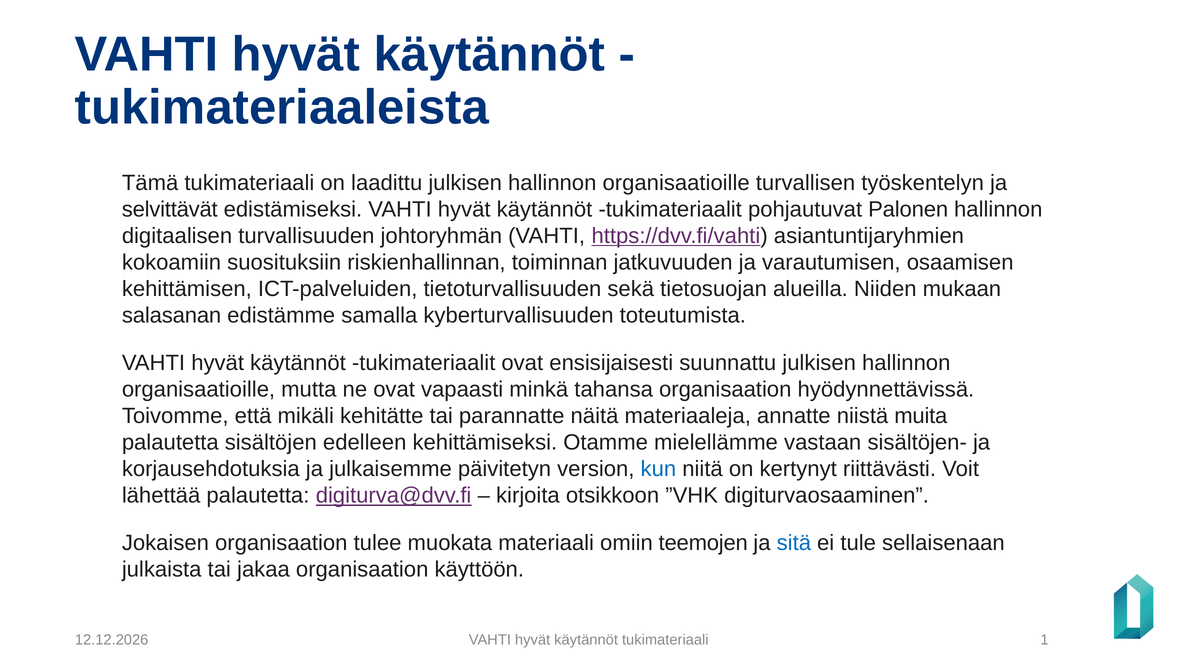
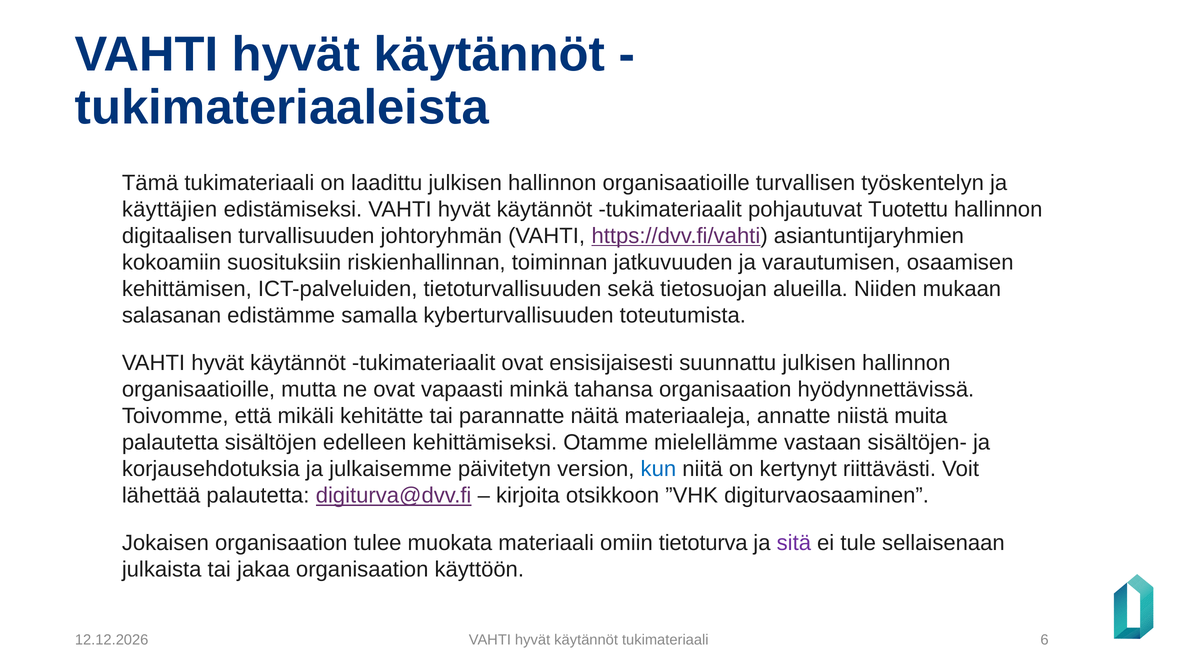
selvittävät: selvittävät -> käyttäjien (170, 209)
Palonen: Palonen -> Tuotettu (908, 209)
teemojen: teemojen -> tietoturva (703, 542)
sitä colour: blue -> purple (794, 542)
1: 1 -> 6 (1045, 639)
